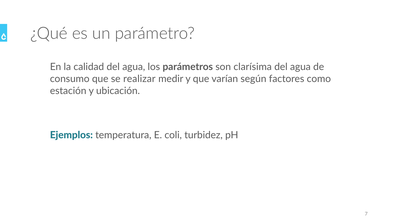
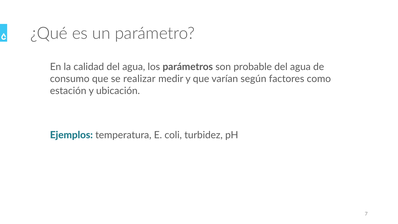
clarísima: clarísima -> probable (253, 67)
